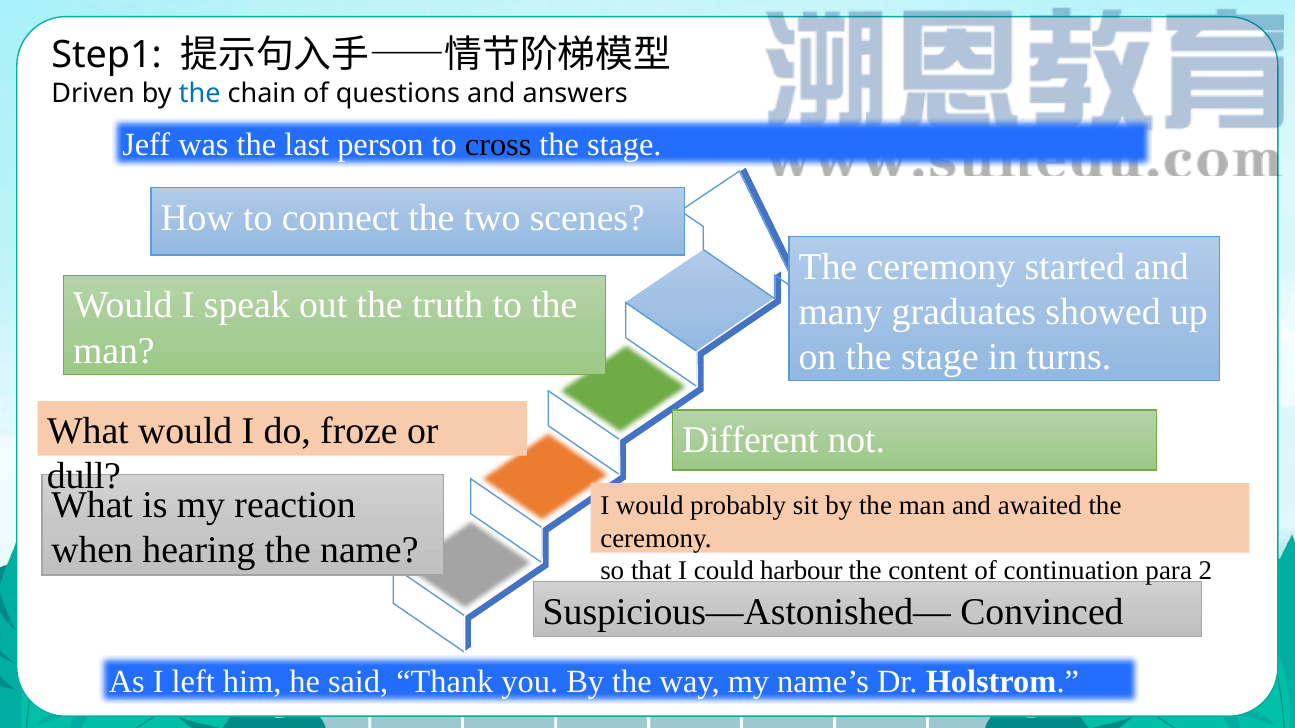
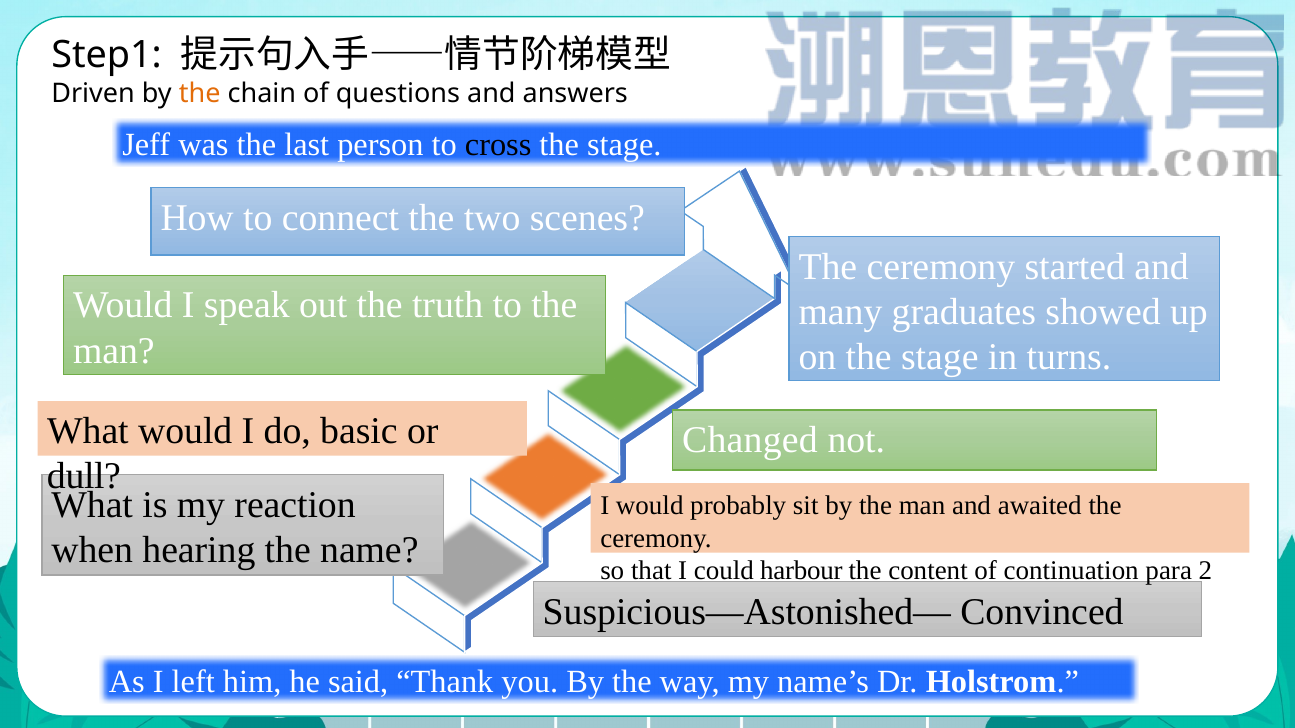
the colour: blue -> orange (200, 93)
froze: froze -> basic (359, 431)
Different: Different -> Changed (750, 440)
